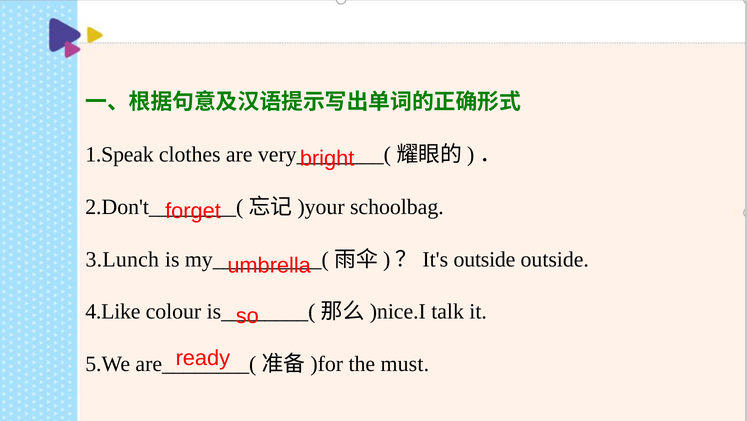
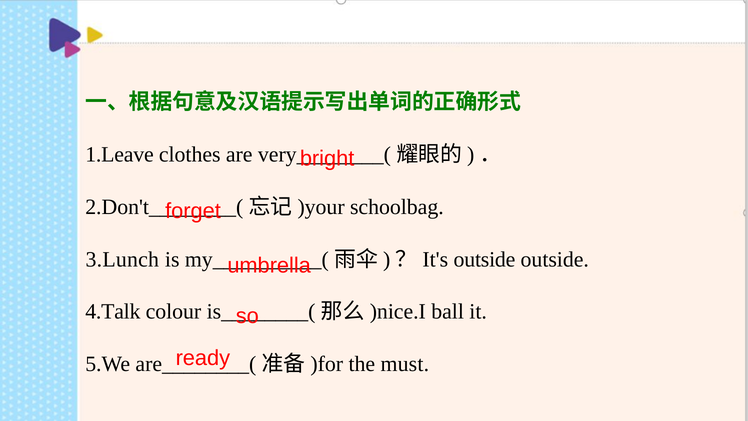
1.Speak: 1.Speak -> 1.Leave (119, 154)
4.Like: 4.Like -> 4.Talk (113, 312)
talk: talk -> ball (448, 312)
